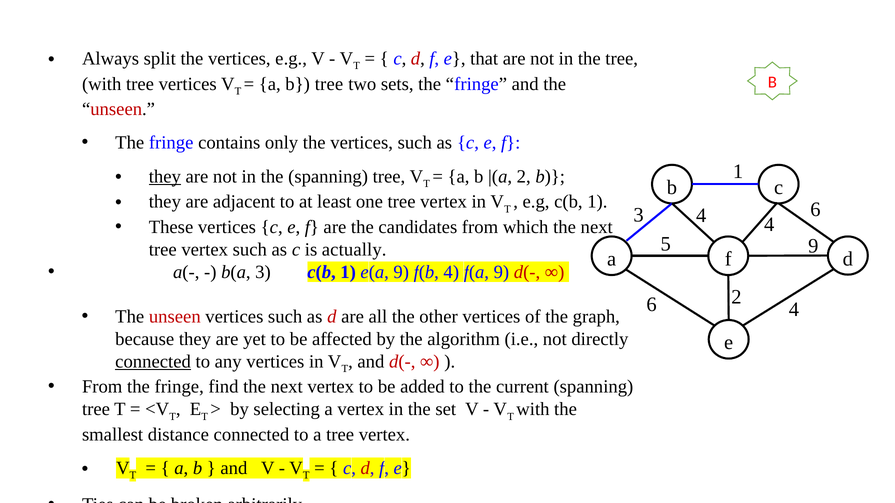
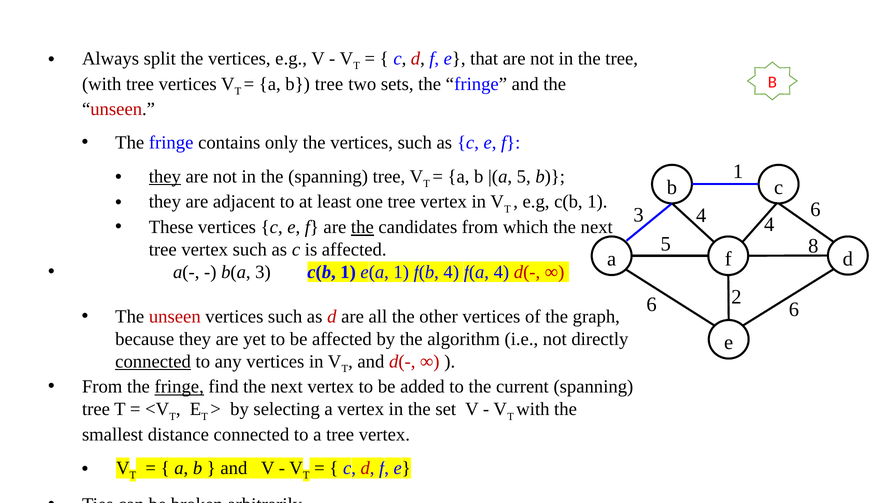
2: 2 -> 5 (524, 177)
the underline: none -> present (362, 227)
5 9: 9 -> 8 (813, 246)
is actually: actually -> affected (354, 250)
e(a 9: 9 -> 1 (401, 272)
f(a 9: 9 -> 4 (501, 272)
4: 4 -> 6 (794, 310)
fringe underline: none -> present (179, 387)
